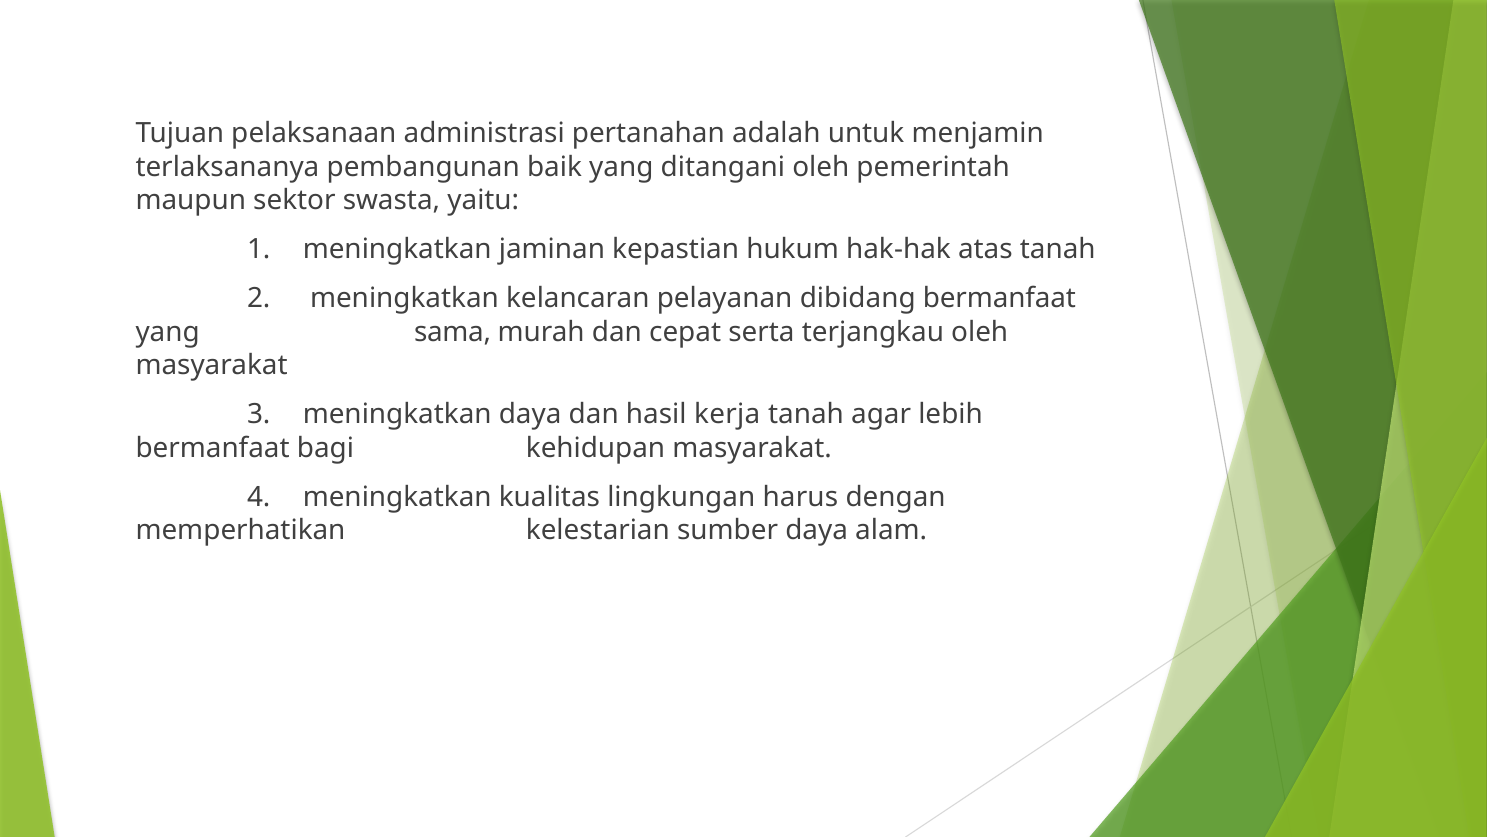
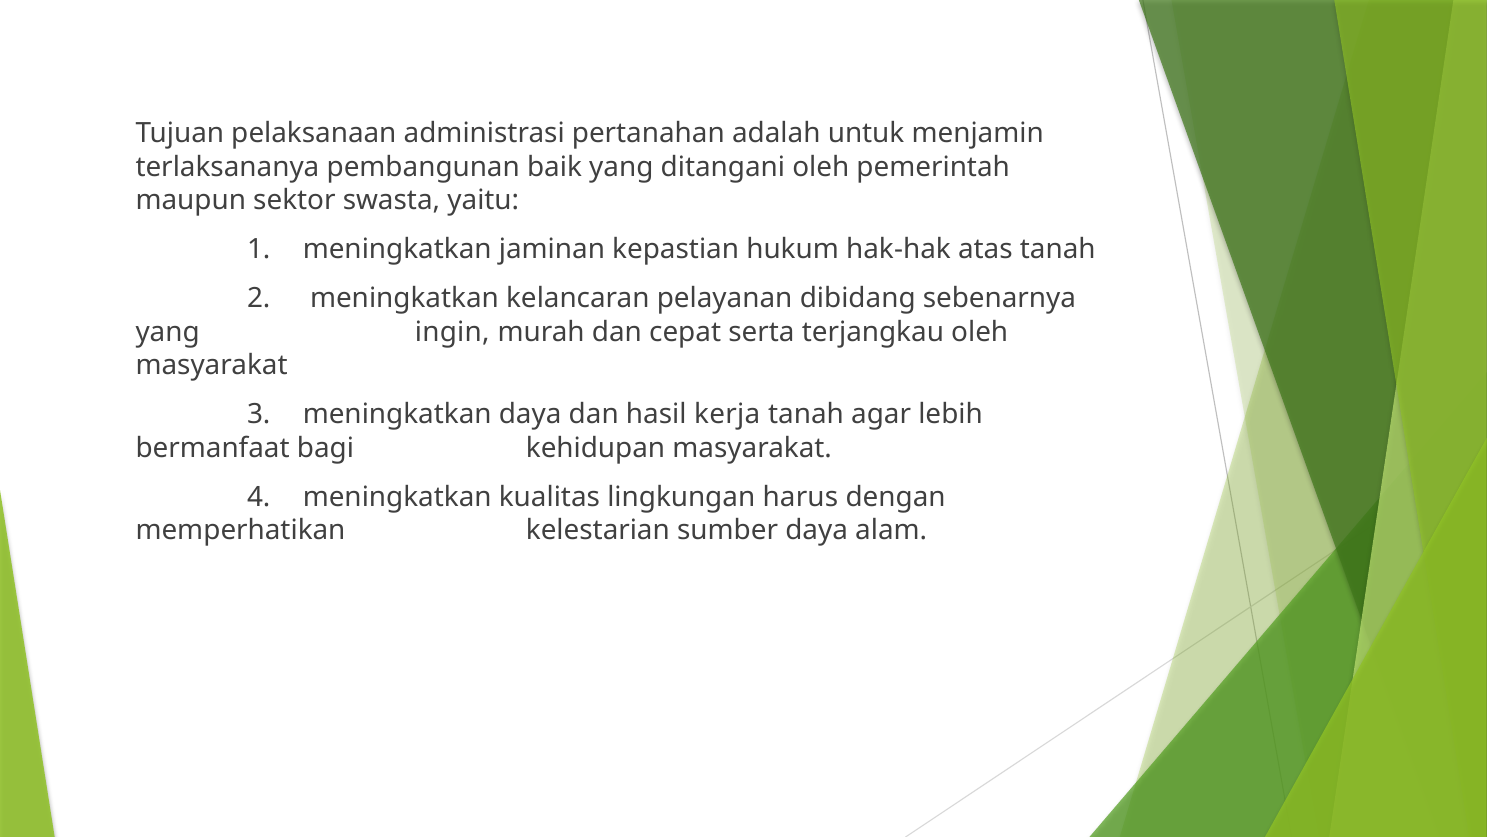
dibidang bermanfaat: bermanfaat -> sebenarnya (999, 298)
sama: sama -> ingin (452, 332)
